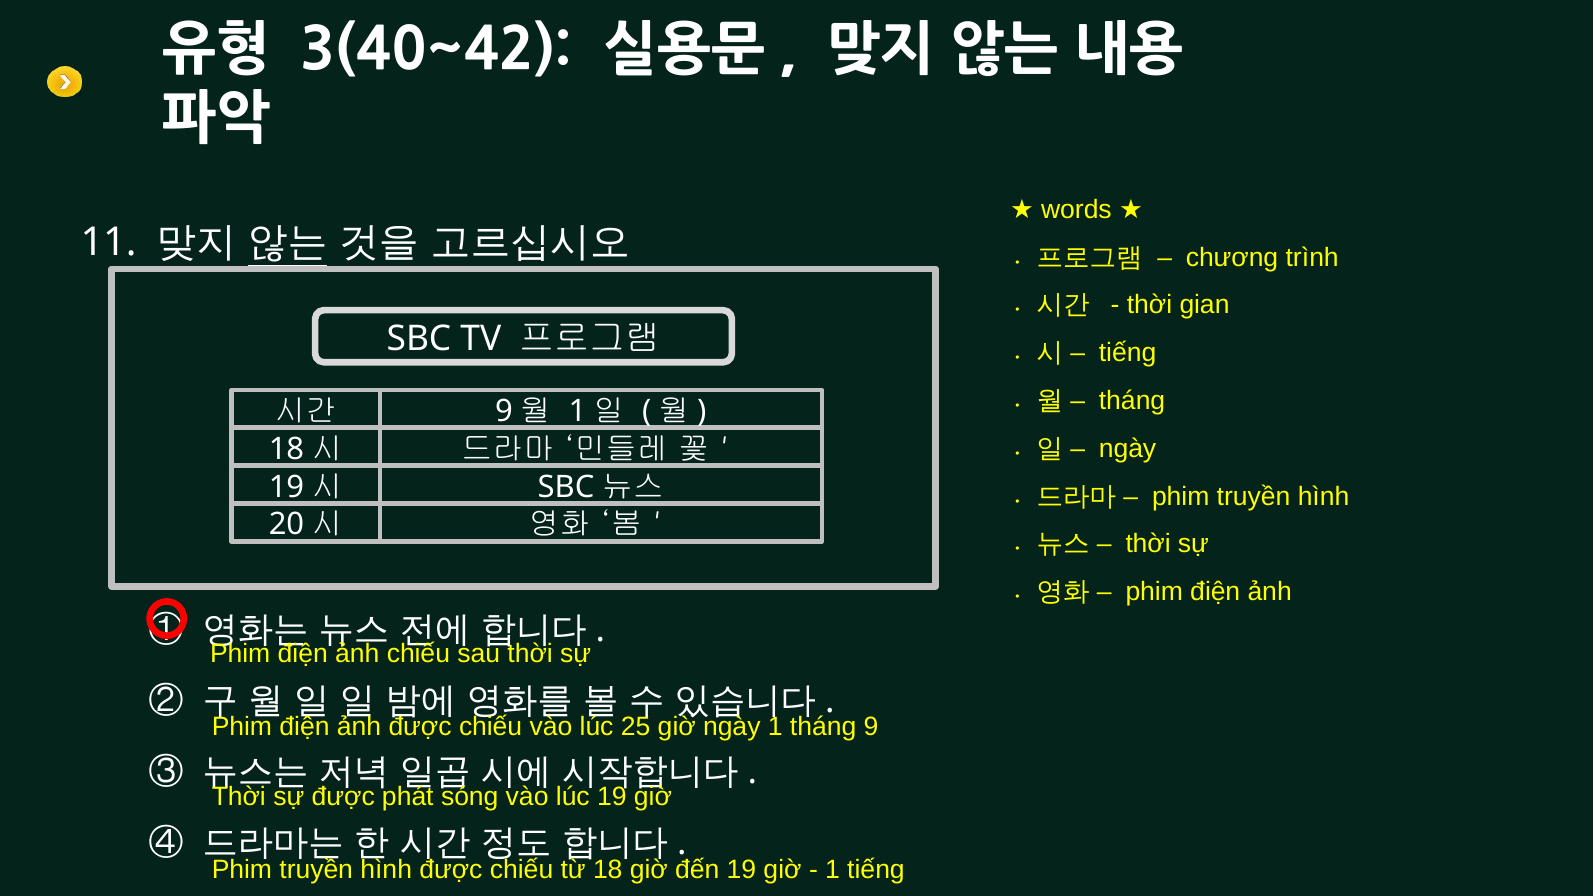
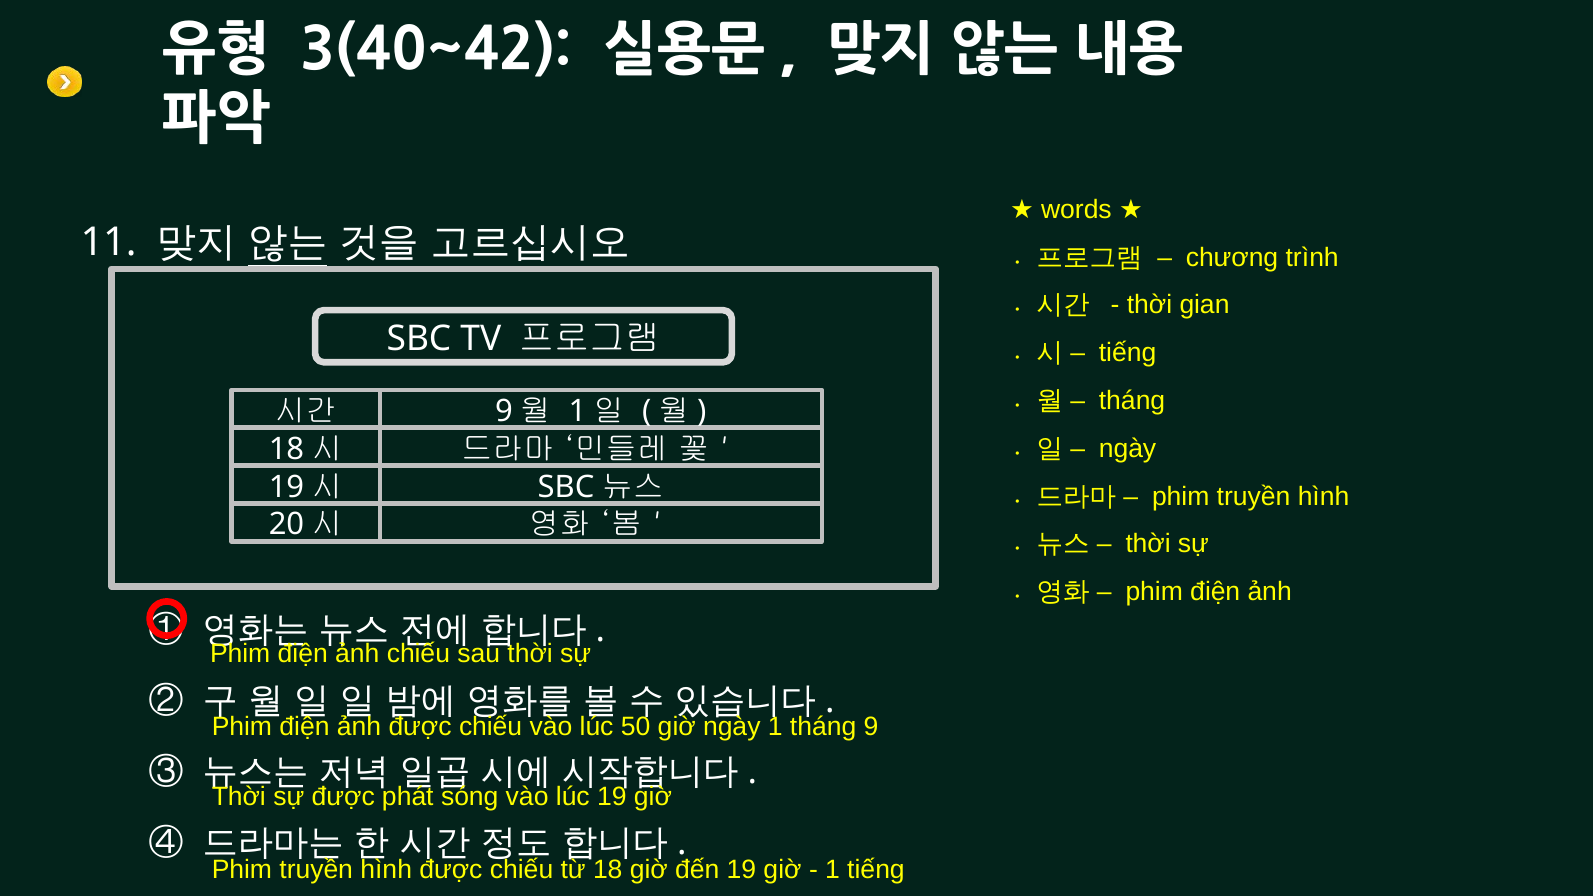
25: 25 -> 50 (636, 726)
